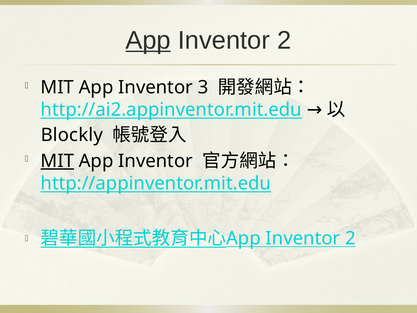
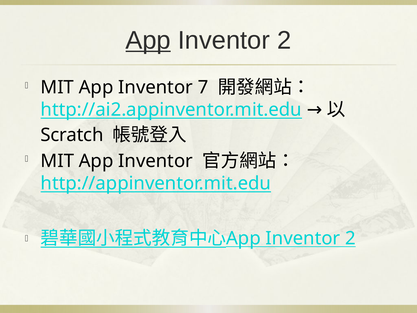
3: 3 -> 7 (203, 87)
Blockly: Blockly -> Scratch (72, 135)
MIT underline: present -> none (57, 161)
